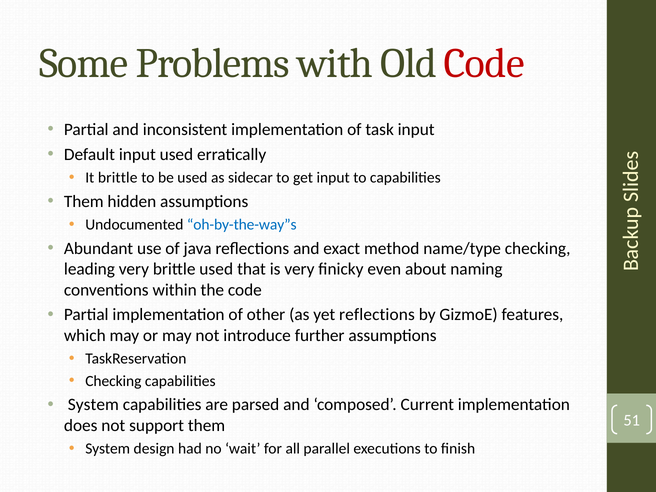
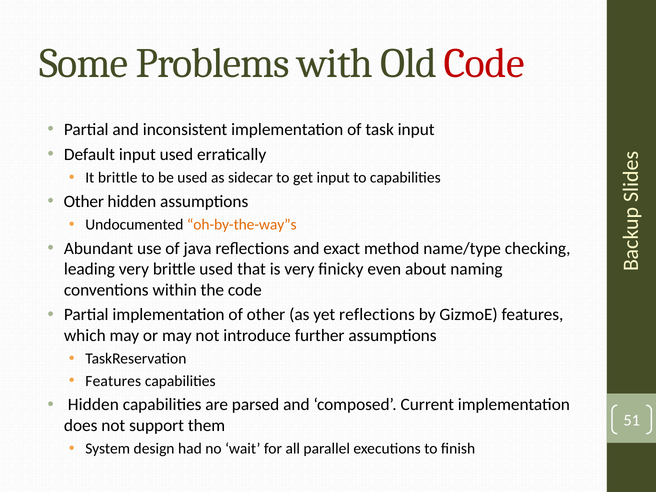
Them: Them -> Other (84, 201)
oh-by-the-way”s colour: blue -> orange (242, 225)
Checking: Checking -> Features (113, 381)
System: System -> Hidden (93, 405)
